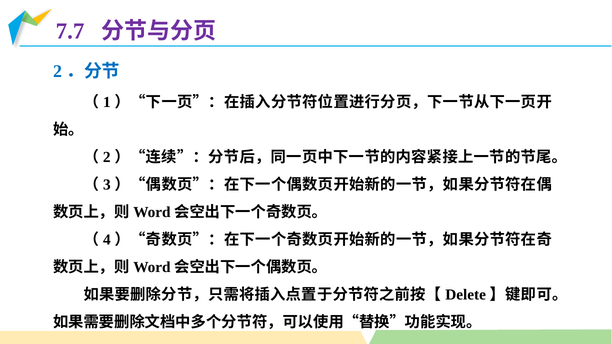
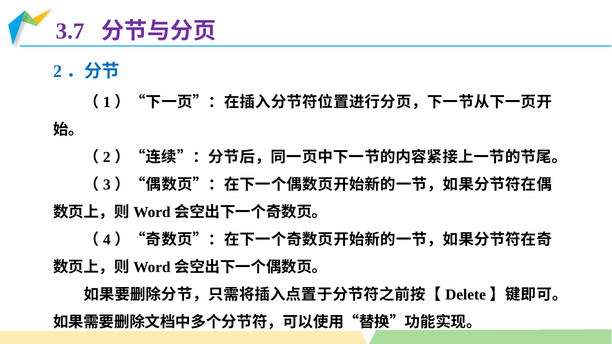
7.7: 7.7 -> 3.7 (70, 31)
